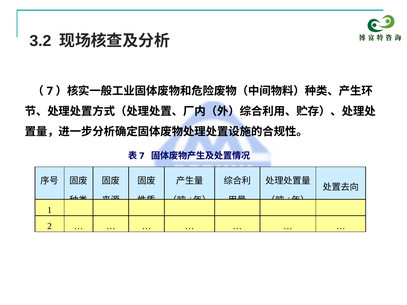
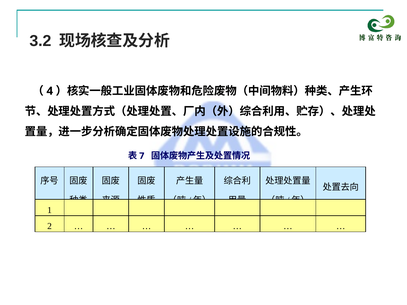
7: 7 -> 4 (50, 91)
